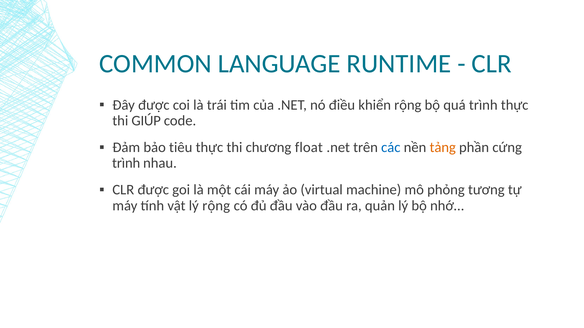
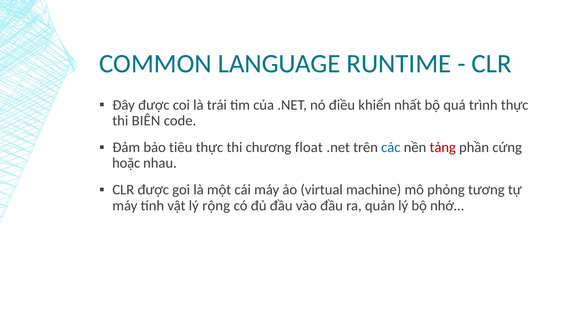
khiển rộng: rộng -> nhất (408, 105)
GIÚP: GIÚP -> BIÊN (146, 121)
tảng colour: orange -> red (443, 148)
trình: trình -> hoặc (126, 163)
